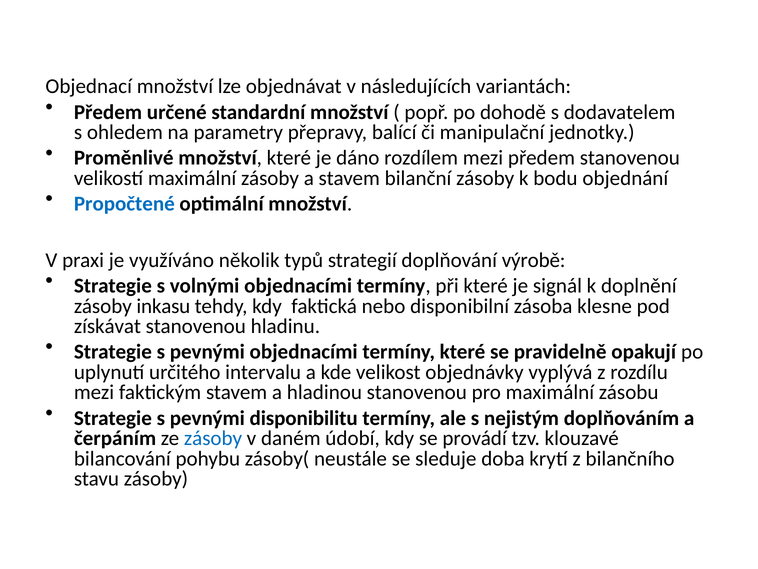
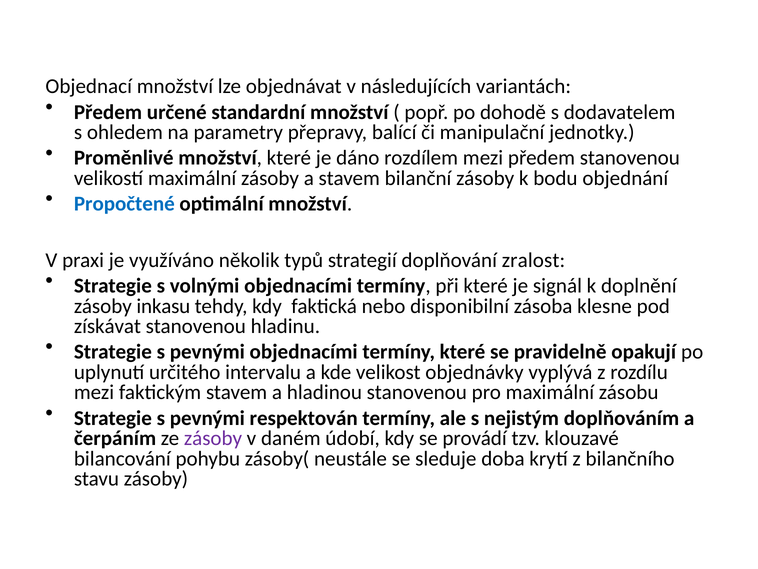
výrobě: výrobě -> zralost (533, 260)
disponibilitu: disponibilitu -> respektován (304, 418)
zásoby colour: blue -> purple (213, 438)
